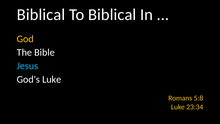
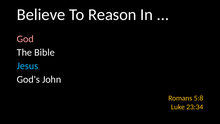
Biblical: Biblical -> Believe (41, 15)
To Biblical: Biblical -> Reason (112, 15)
God colour: yellow -> pink (25, 39)
God's Luke: Luke -> John (52, 79)
